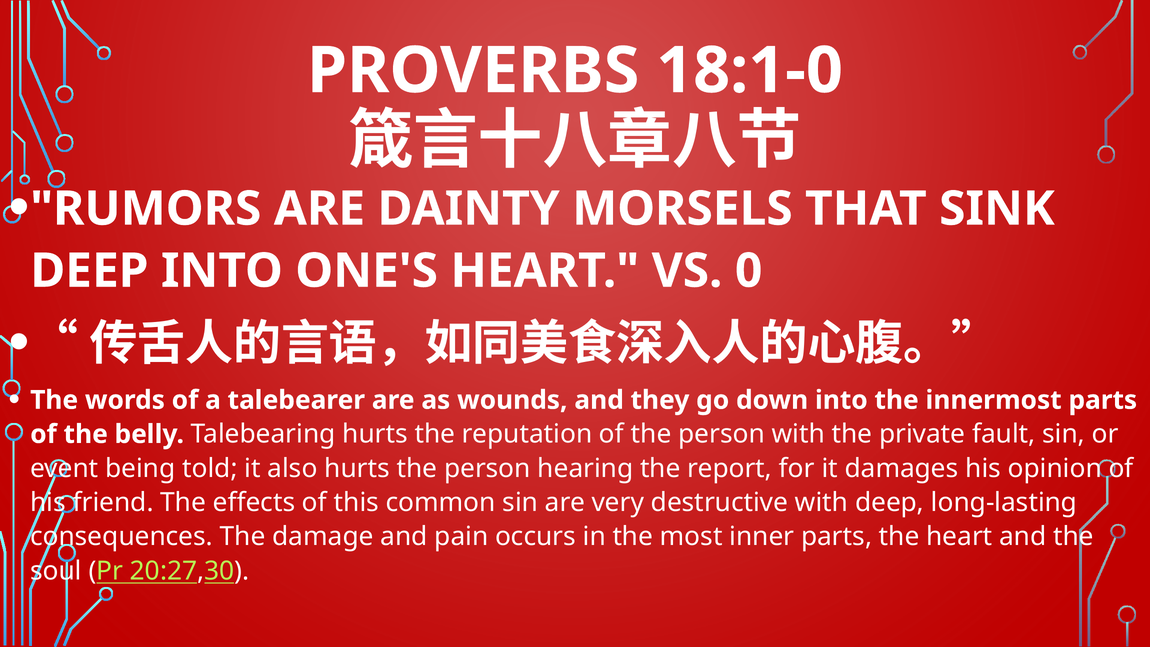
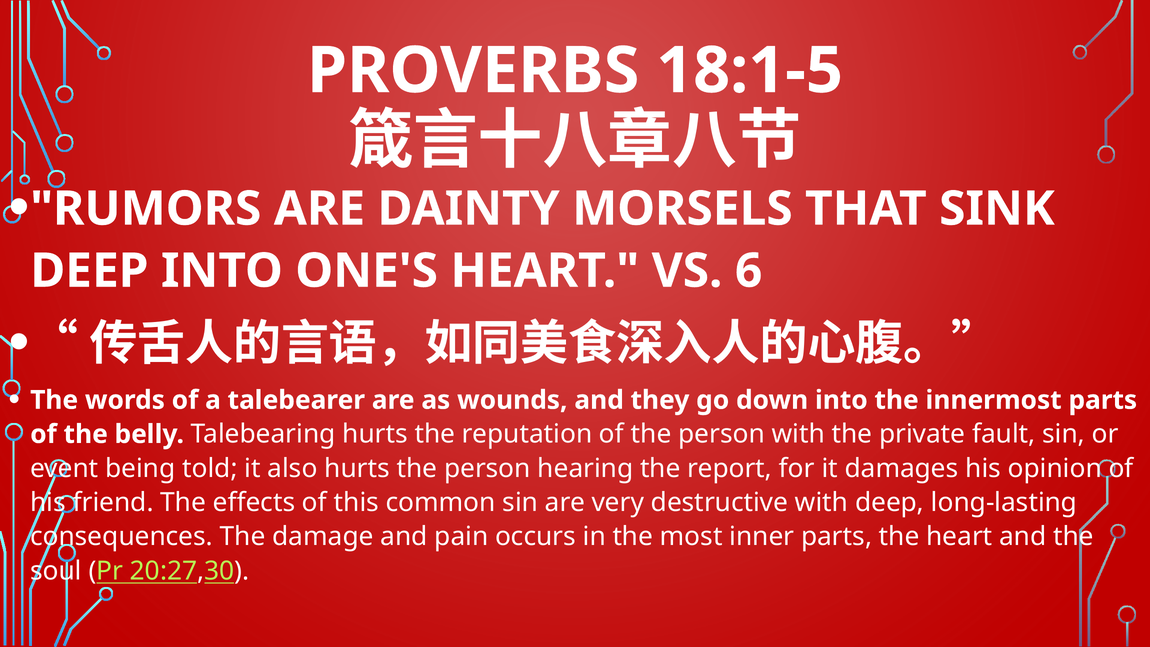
18:1-0: 18:1-0 -> 18:1-5 (750, 71)
0: 0 -> 6 (749, 271)
